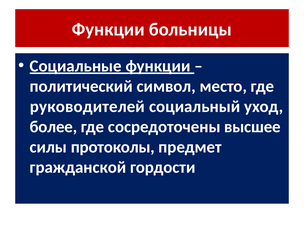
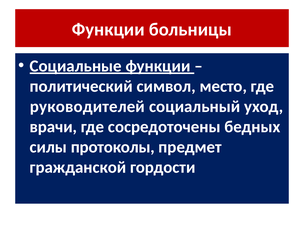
более: более -> врачи (53, 127)
высшее: высшее -> бедных (252, 127)
